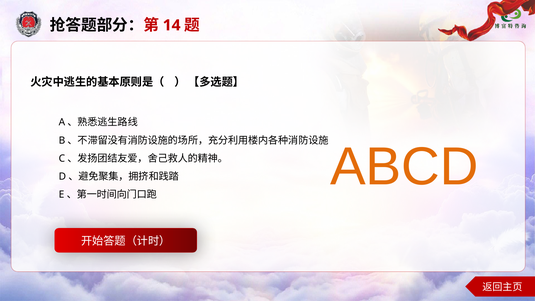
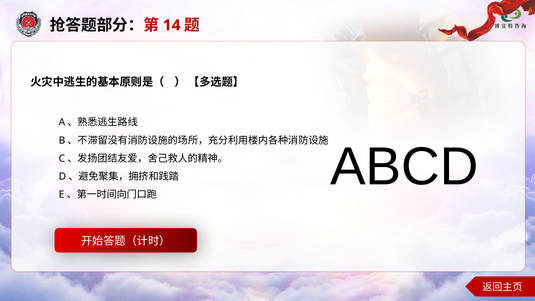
ABCD colour: orange -> black (404, 167)
